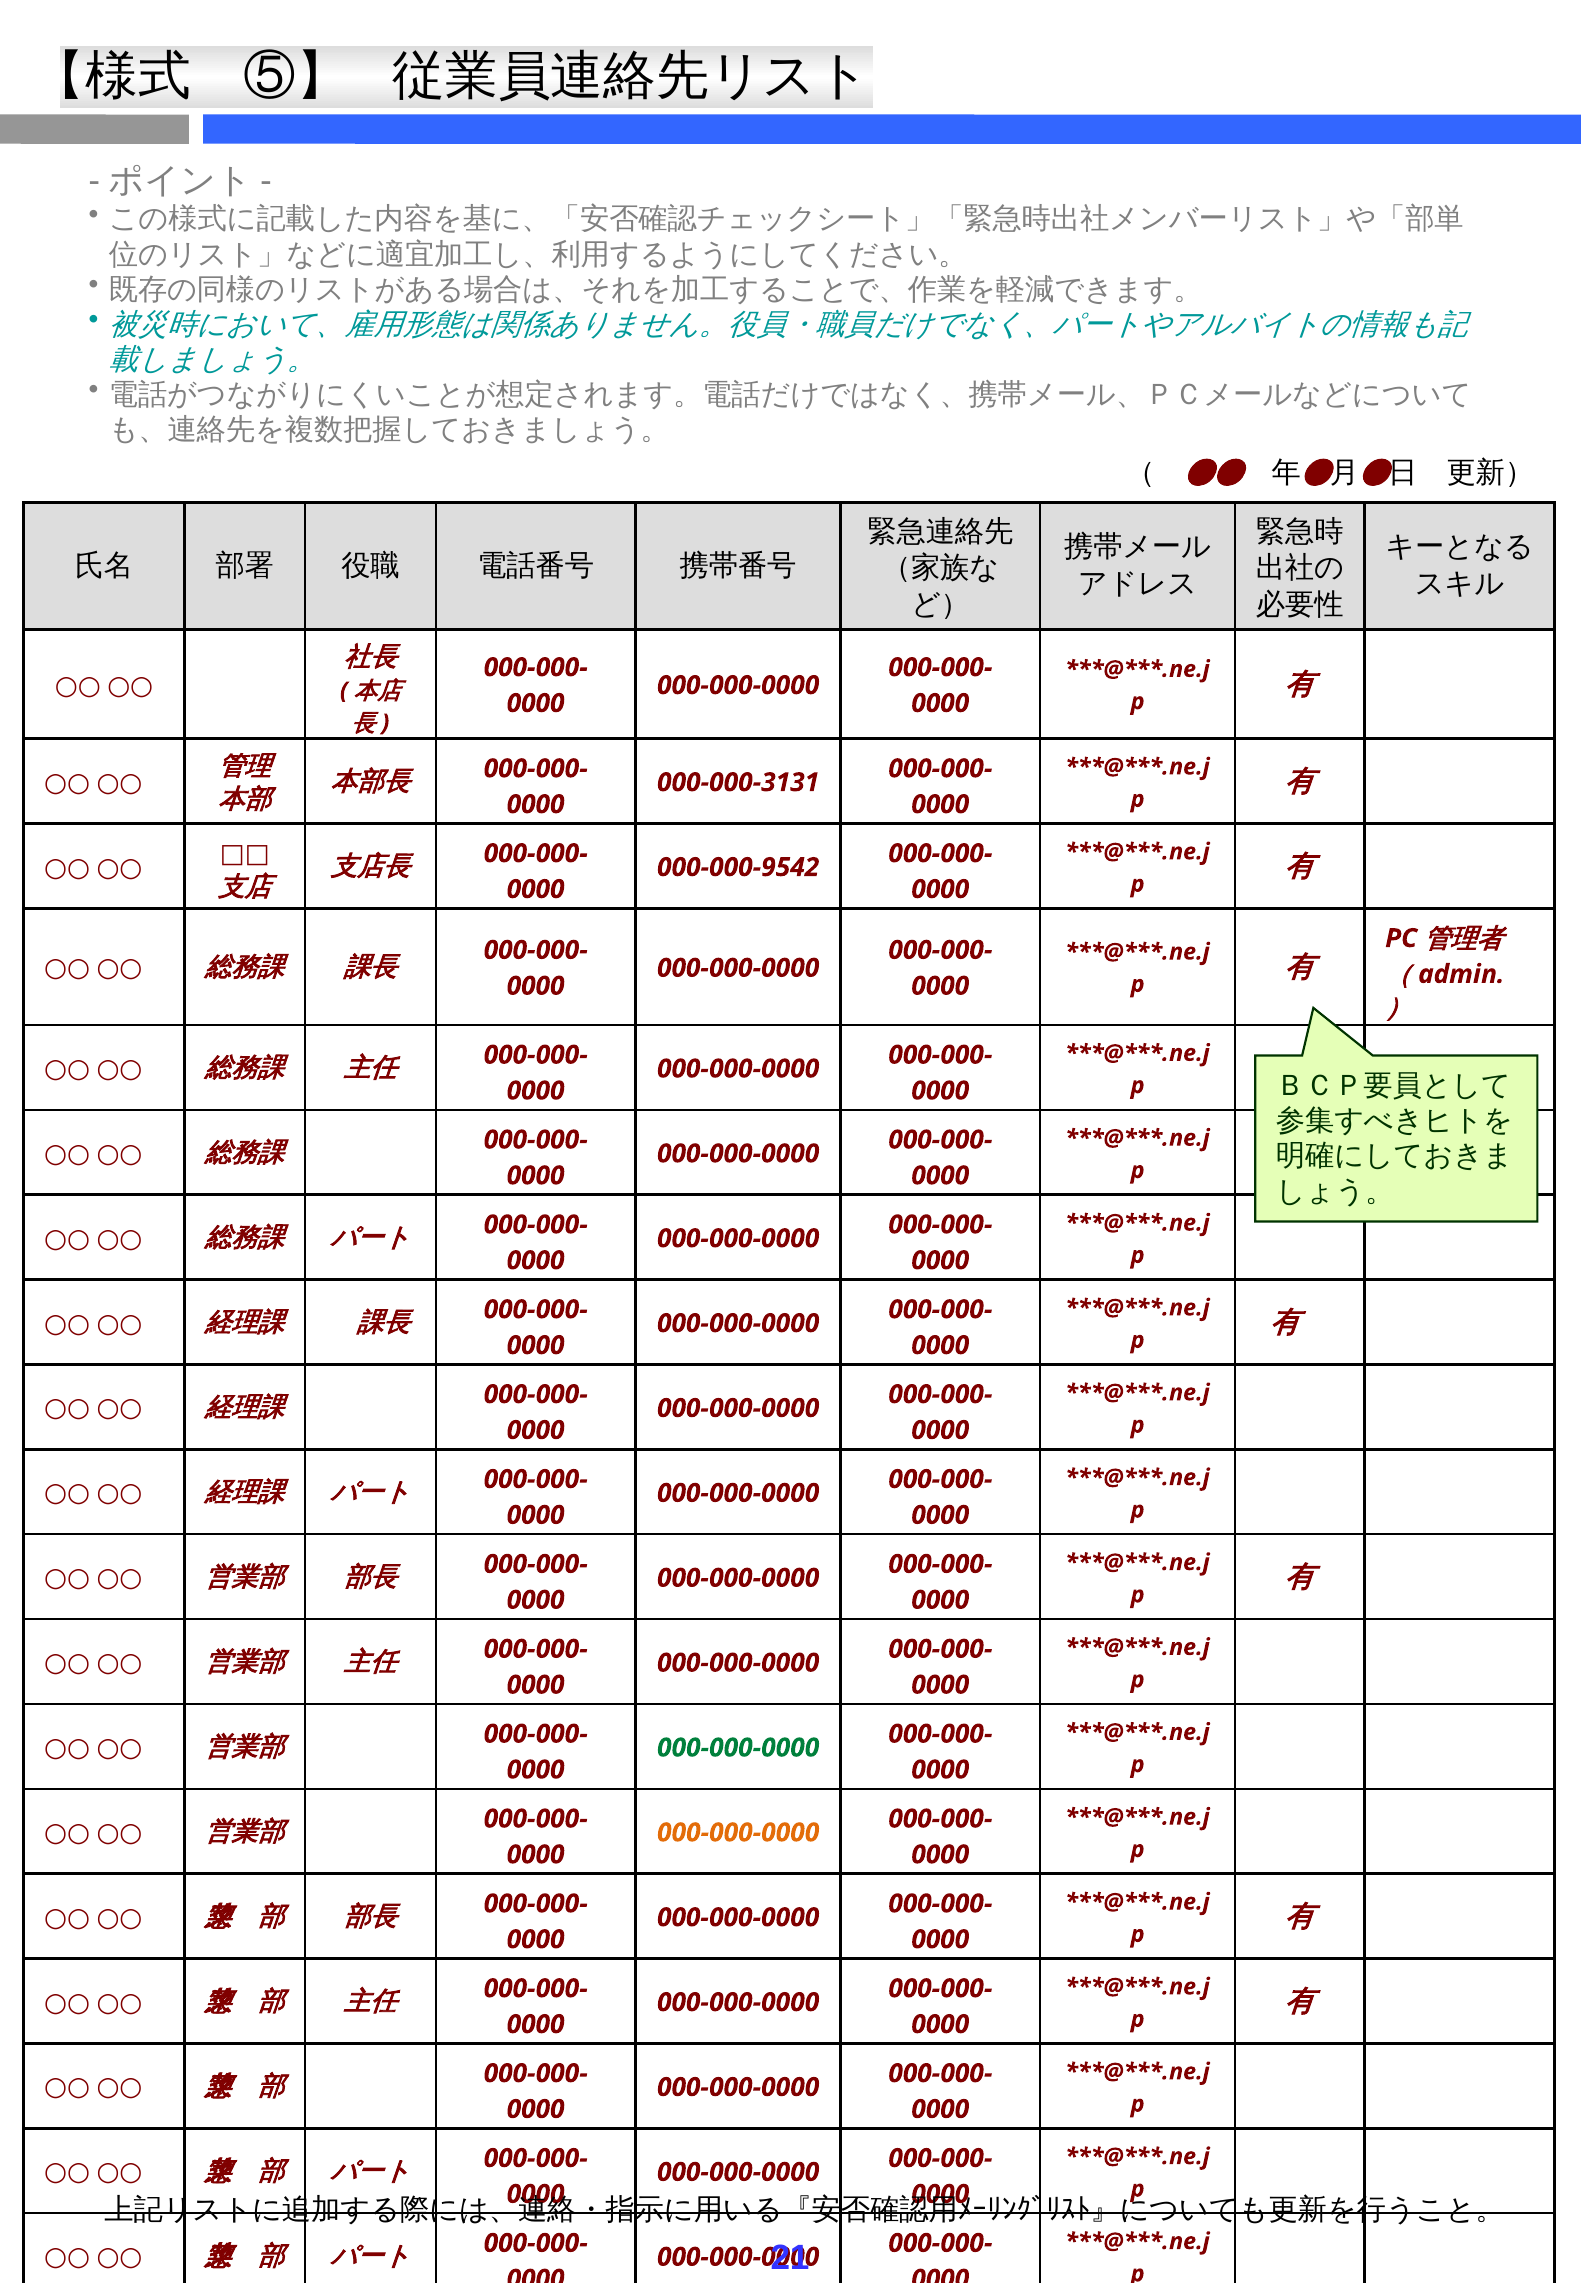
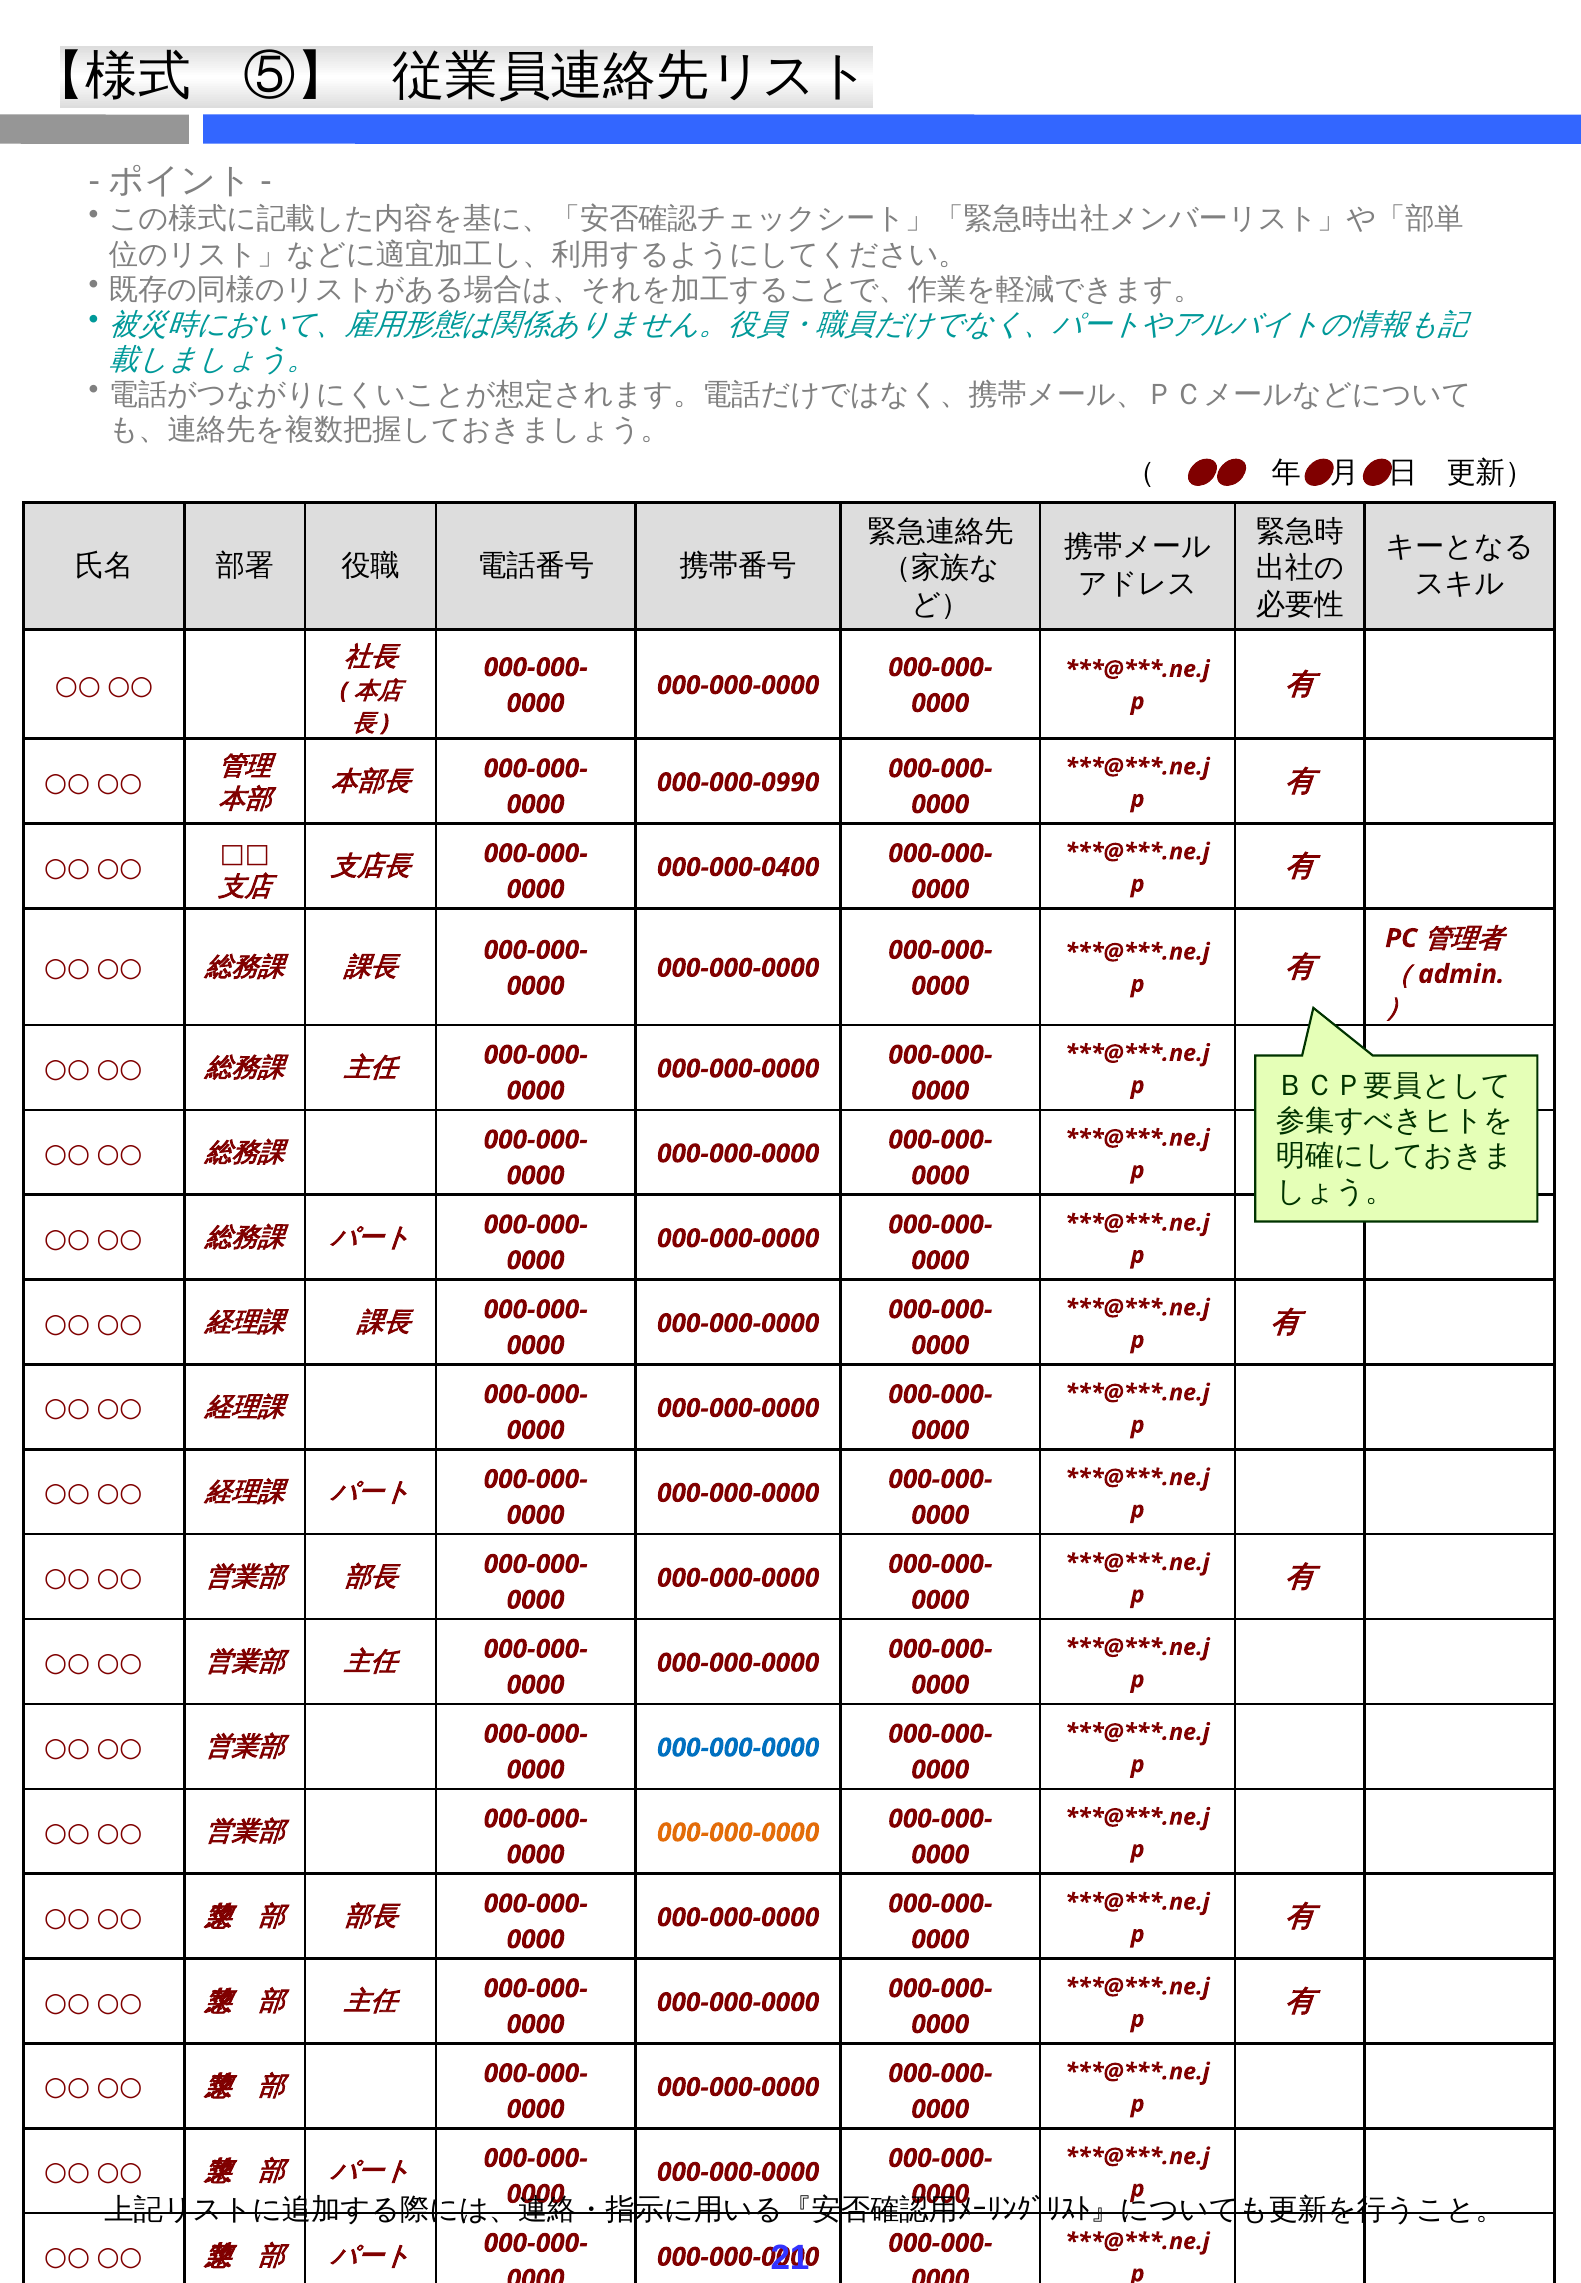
000-000-3131: 000-000-3131 -> 000-000-0990 (738, 783)
000-000-9542: 000-000-9542 -> 000-000-0400 (738, 868)
000-000-0000 colour: green -> blue (738, 1748)
